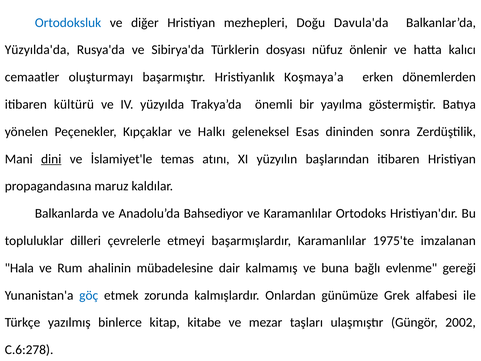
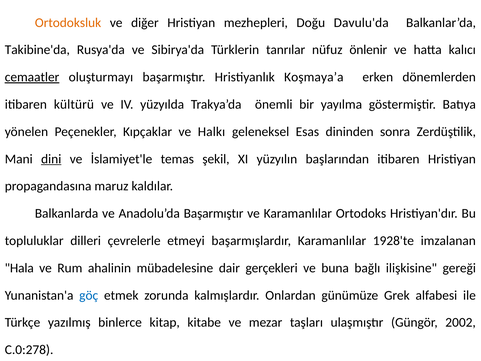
Ortodoksluk colour: blue -> orange (68, 23)
Davula'da: Davula'da -> Davulu'da (361, 23)
Yüzyılda'da: Yüzyılda'da -> Takibine'da (37, 50)
dosyası: dosyası -> tanrılar (286, 50)
cemaatler underline: none -> present (32, 77)
atını: atını -> şekil (216, 159)
Anadolu’da Bahsediyor: Bahsediyor -> Başarmıştır (214, 213)
1975'te: 1975'te -> 1928'te (393, 241)
kalmamış: kalmamış -> gerçekleri (272, 268)
evlenme: evlenme -> ilişkisine (411, 268)
C.6:278: C.6:278 -> C.0:278 (29, 350)
